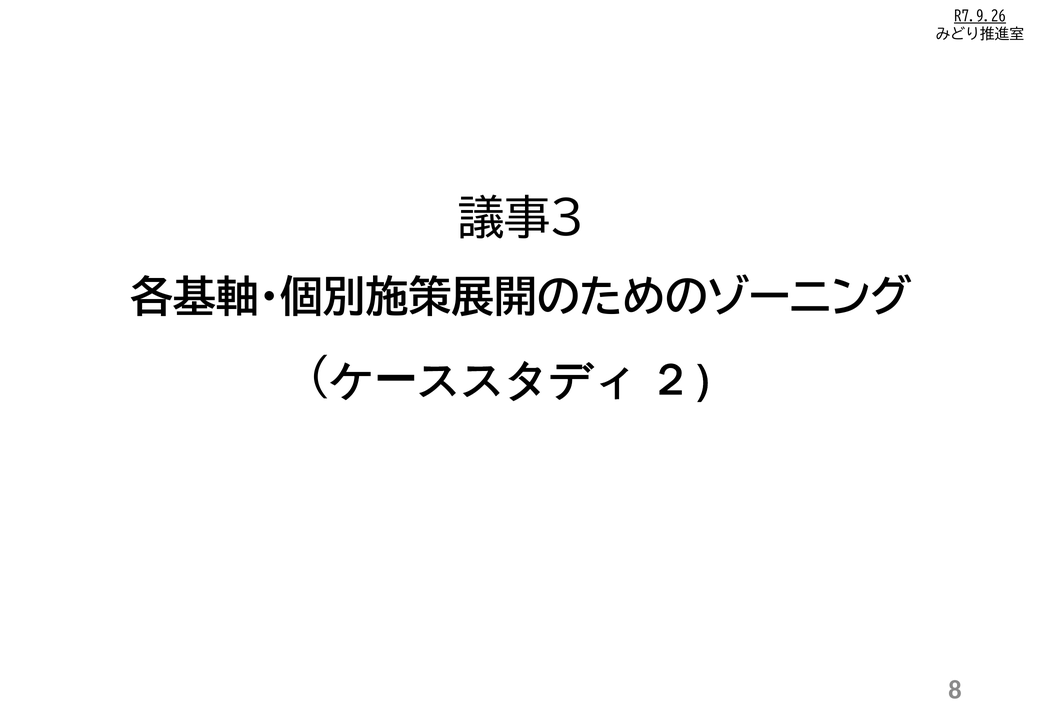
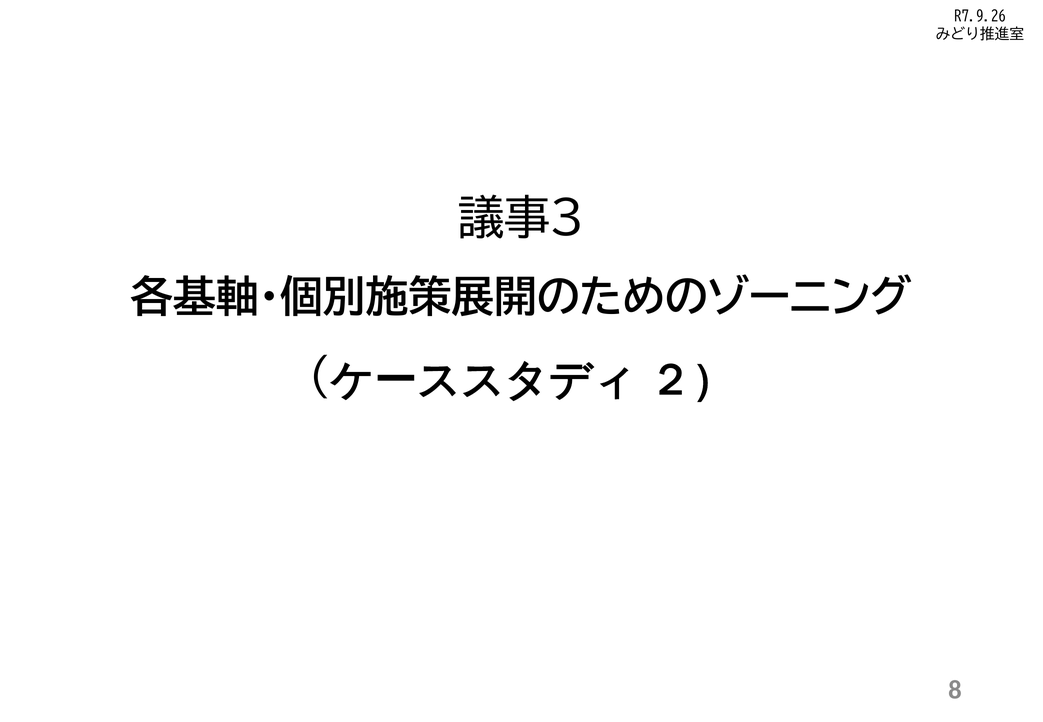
R7.9.26 underline: present -> none (980, 17)
